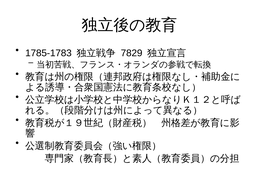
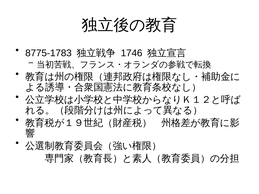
1785-1783: 1785-1783 -> 8775-1783 (48, 53)
7829: 7829 -> 1746 (132, 53)
